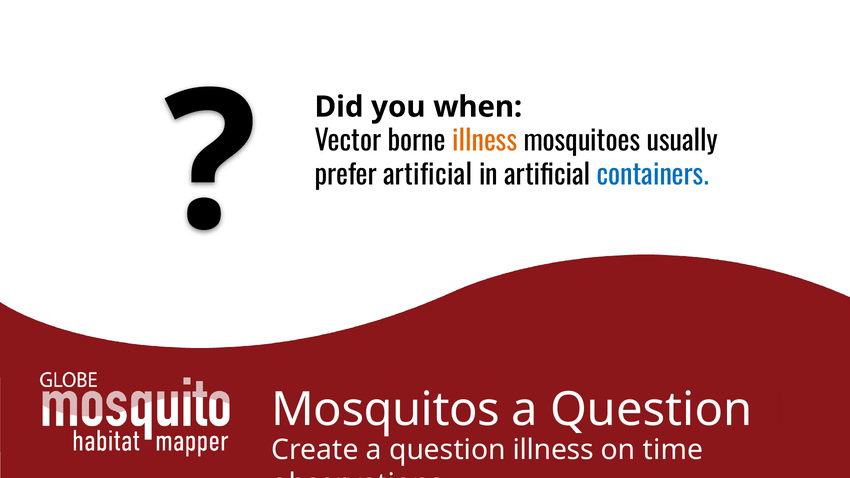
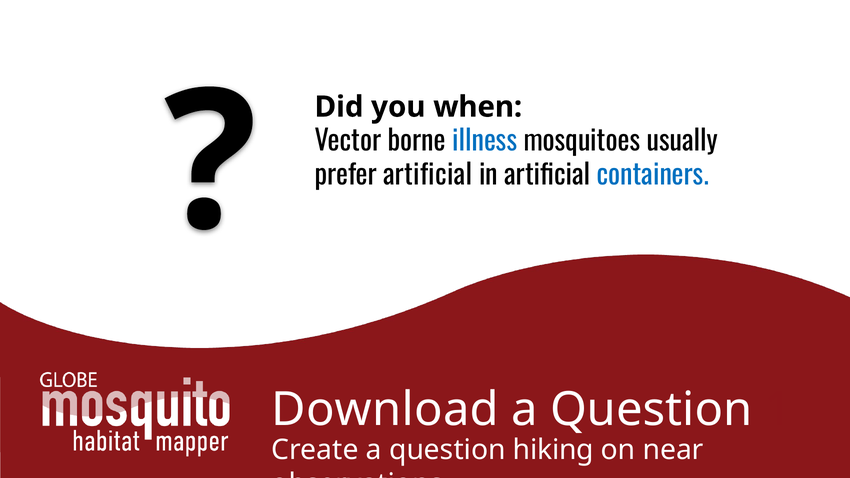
illness colour: orange -> blue (485, 142)
Mosquitos: Mosquitos -> Download (385, 410)
question illness: illness -> hiking (553, 450)
time: time -> near (673, 450)
